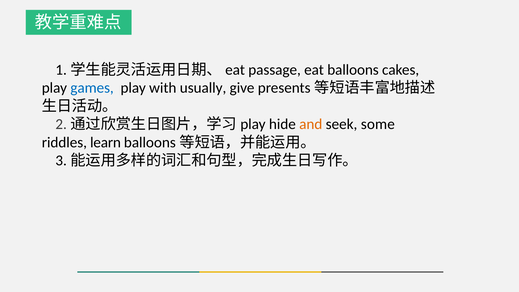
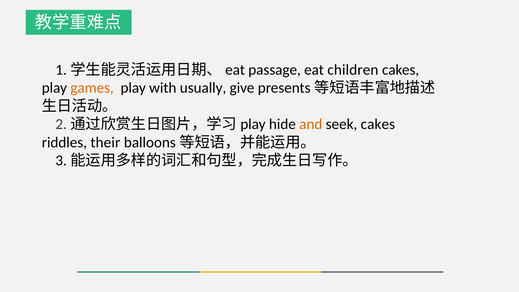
balloons: balloons -> children (353, 70)
games colour: blue -> orange (92, 88)
seek some: some -> cakes (378, 124)
learn: learn -> their (105, 142)
